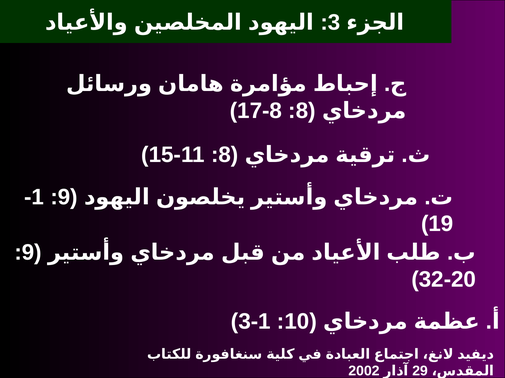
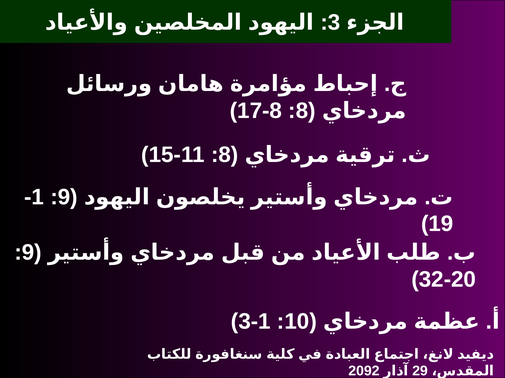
2002: 2002 -> 2092 (364, 372)
